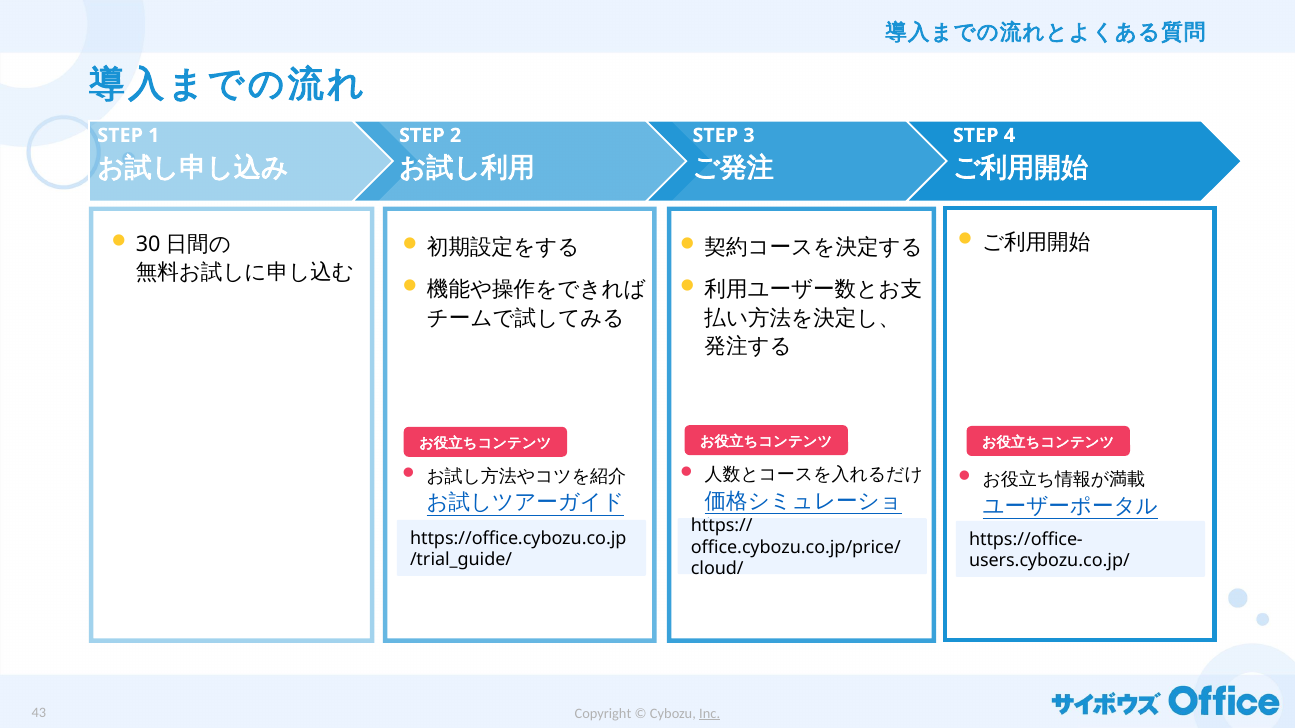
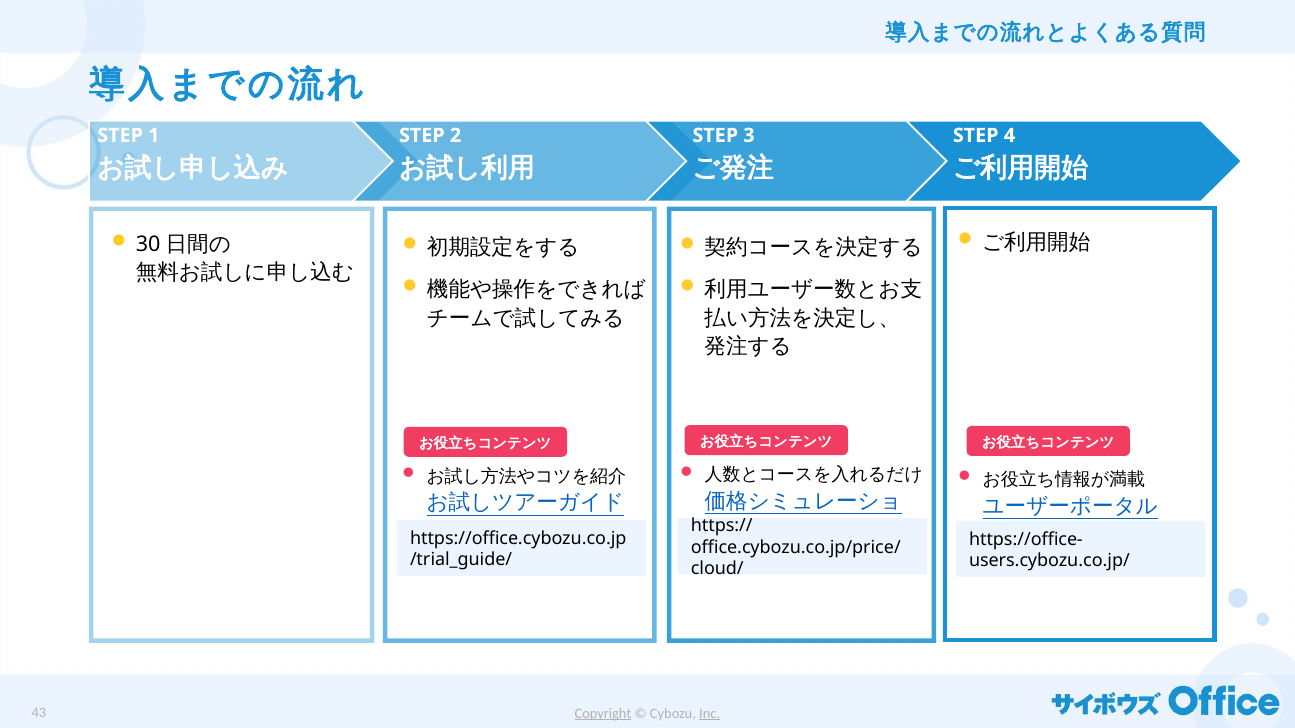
Copyright underline: none -> present (603, 714)
